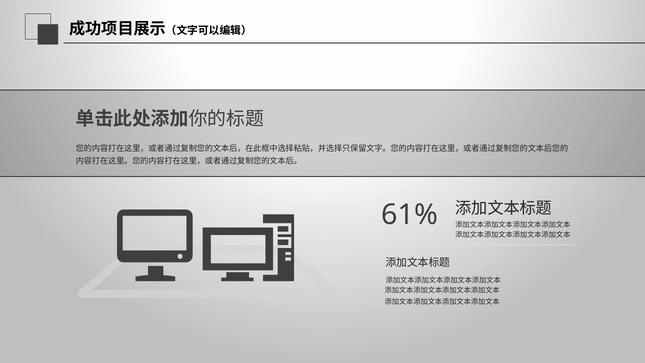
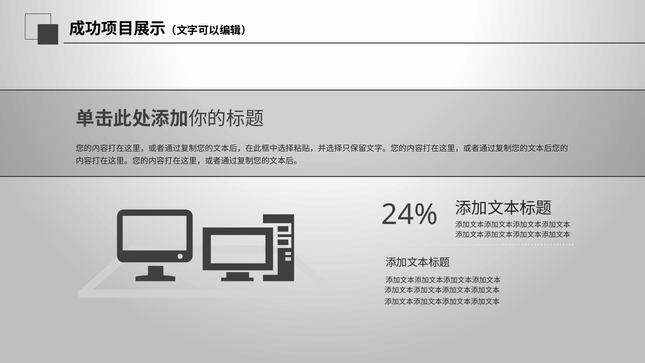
61%: 61% -> 24% (410, 215)
